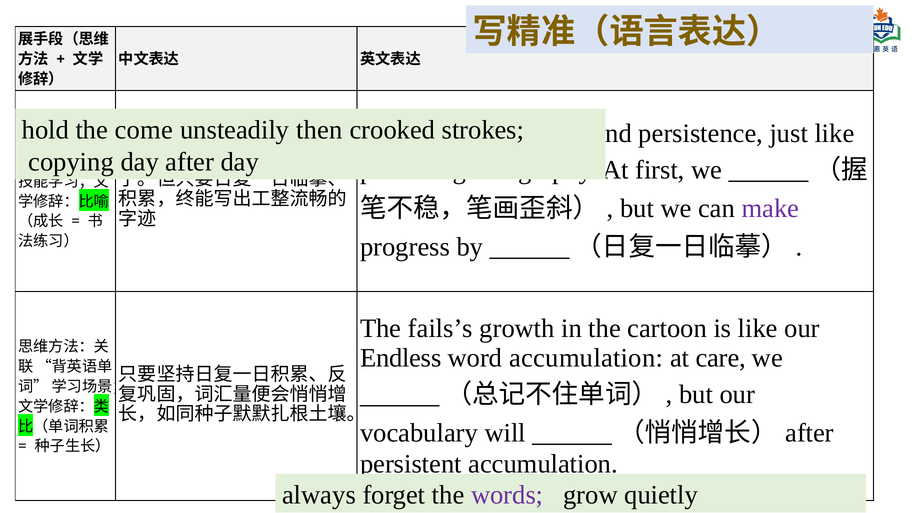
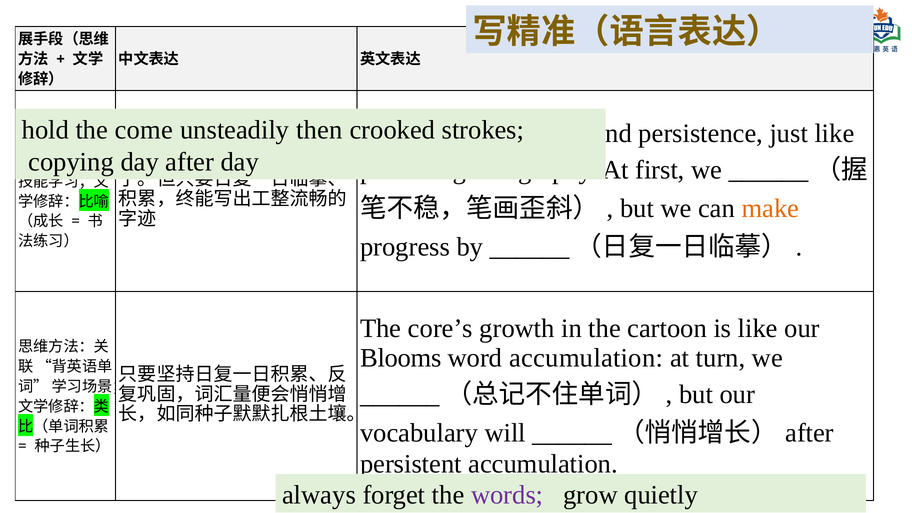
make colour: purple -> orange (770, 208)
fails’s: fails’s -> core’s (440, 328)
Endless: Endless -> Blooms (401, 358)
care: care -> turn (721, 358)
